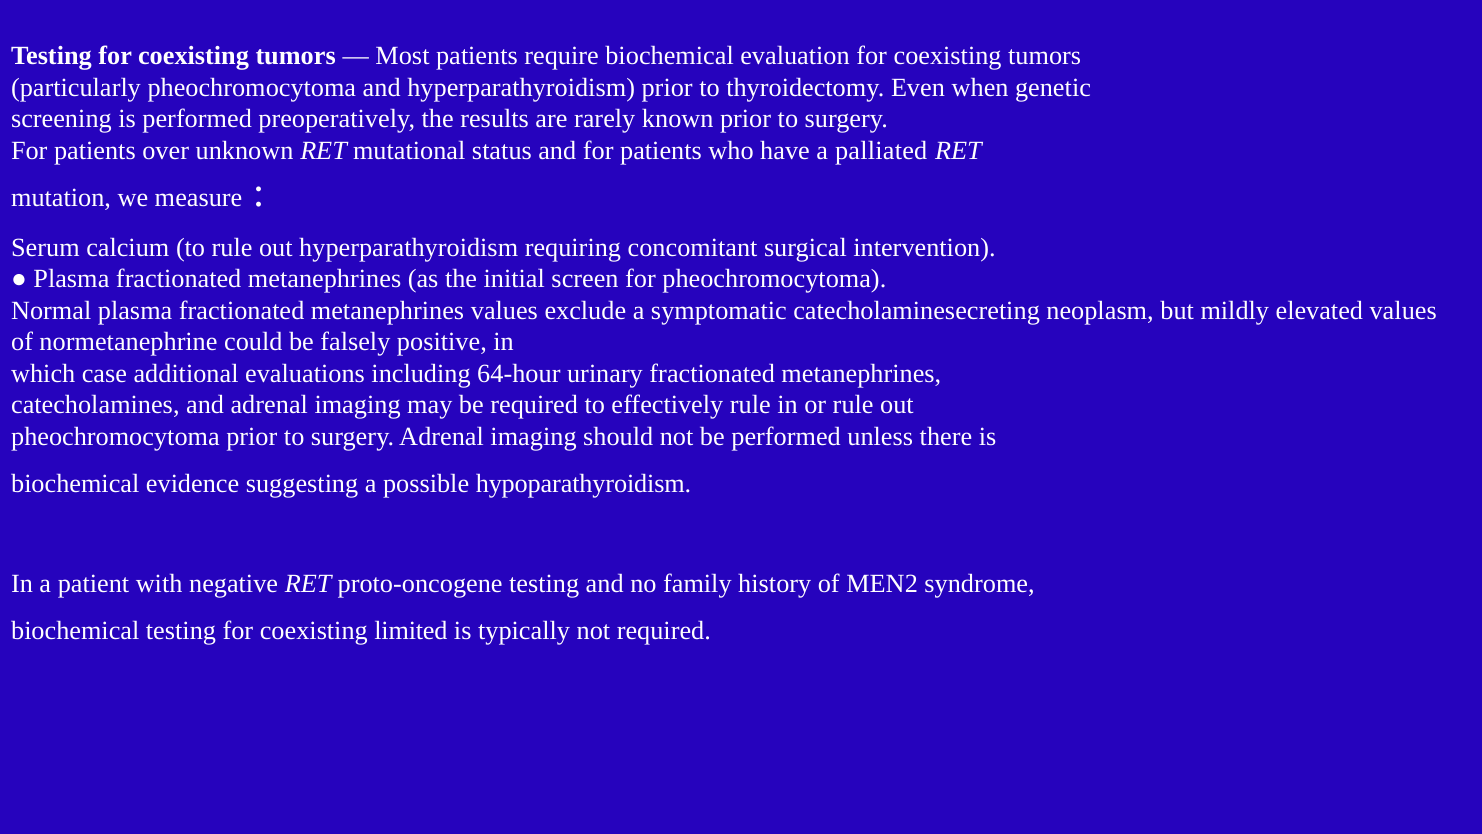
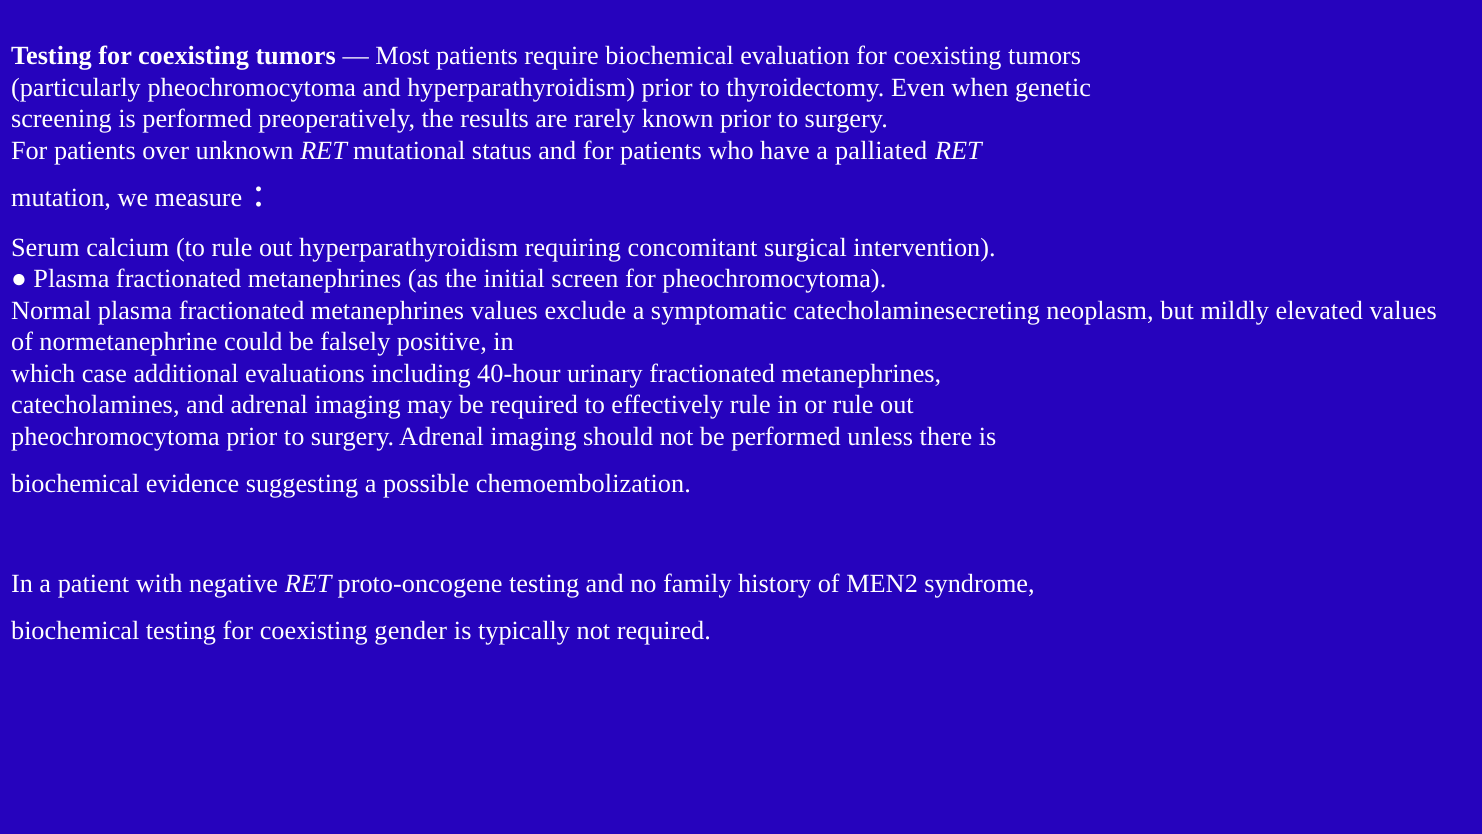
64-hour: 64-hour -> 40-hour (519, 374)
hypoparathyroidism: hypoparathyroidism -> chemoembolization (583, 483)
limited: limited -> gender (411, 631)
